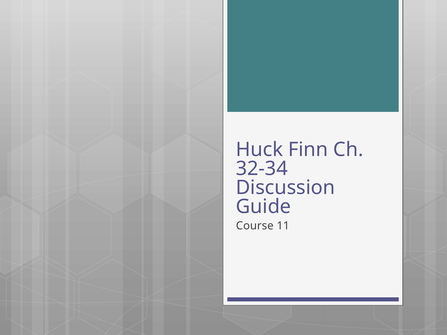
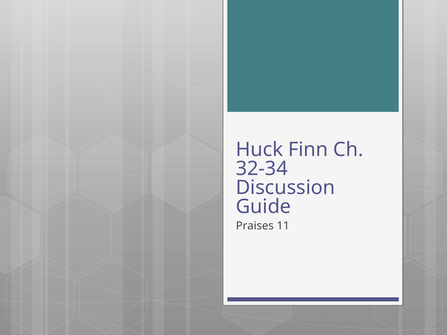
Course: Course -> Praises (255, 226)
